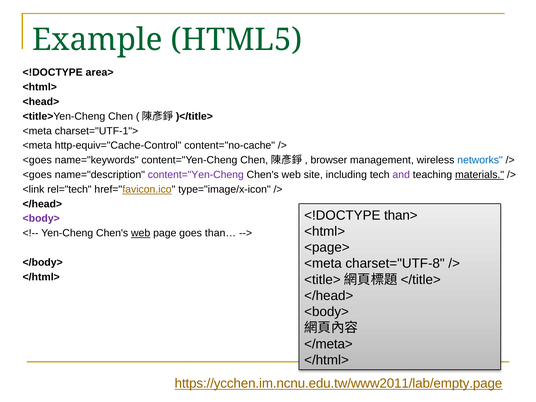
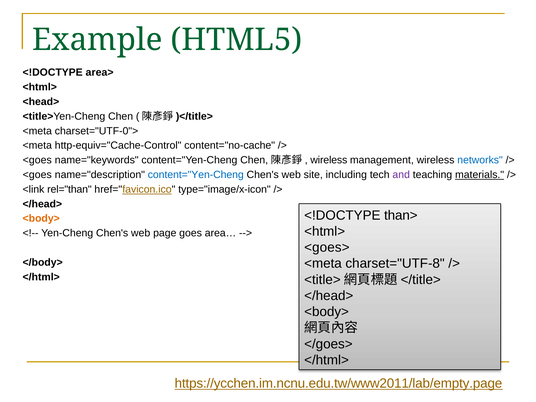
charset="UTF-1">: charset="UTF-1"> -> charset="UTF-0"> (96, 131)
browser: browser -> wireless (329, 160)
content="Yen-Cheng colour: purple -> blue (196, 175)
rel="tech: rel="tech -> rel="than (69, 189)
<body> colour: purple -> orange (41, 219)
web underline: present -> none (141, 233)
than…: than… -> area… (220, 233)
<page>: <page> -> <goes> (327, 247)
</meta>: </meta> -> </goes> (328, 344)
